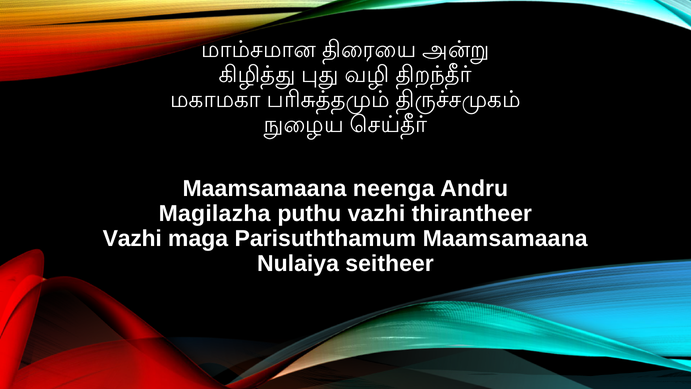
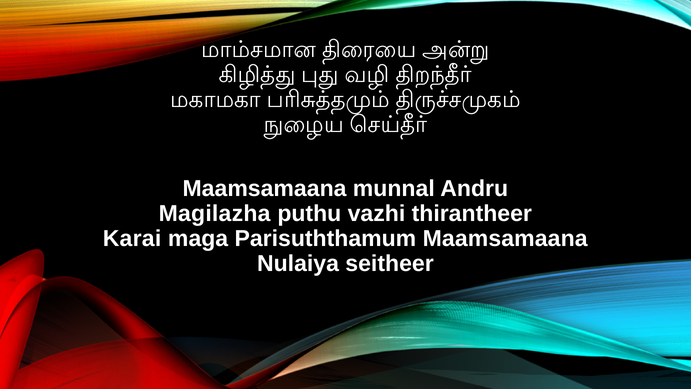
neenga: neenga -> munnal (394, 189)
Vazhi: Vazhi -> Karai (132, 238)
